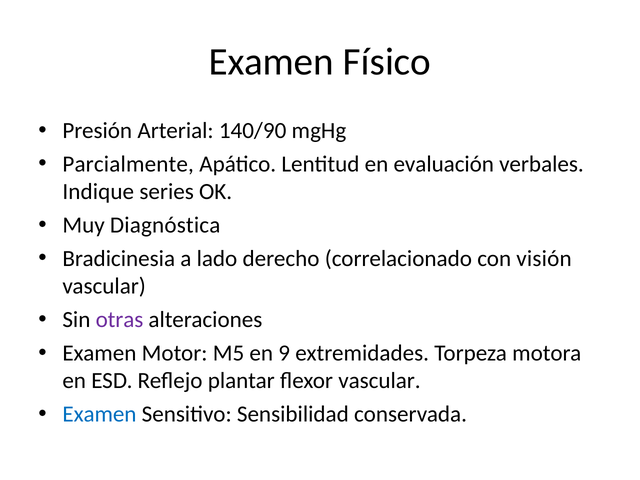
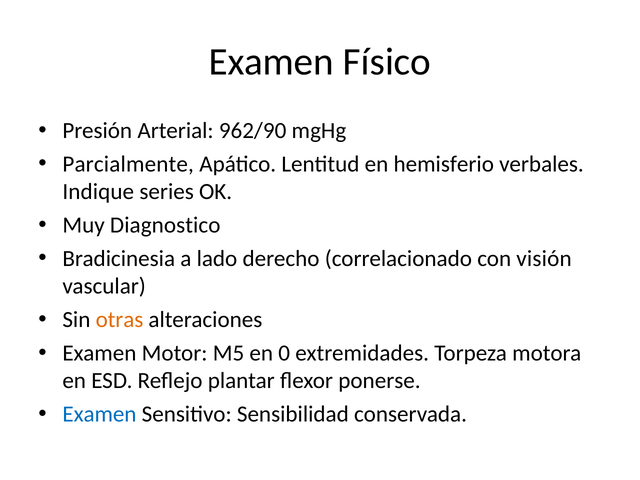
140/90: 140/90 -> 962/90 (253, 131)
evaluación: evaluación -> hemisferio (444, 164)
Diagnóstica: Diagnóstica -> Diagnostico (165, 225)
otras colour: purple -> orange (119, 320)
9: 9 -> 0 (284, 353)
flexor vascular: vascular -> ponerse (379, 381)
